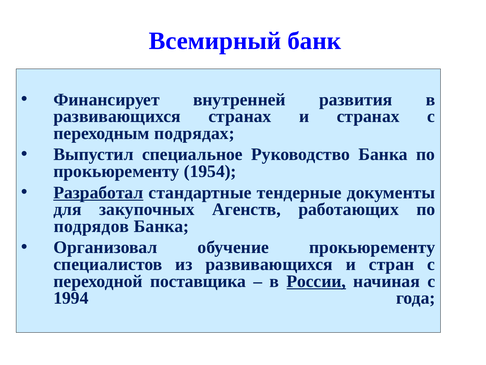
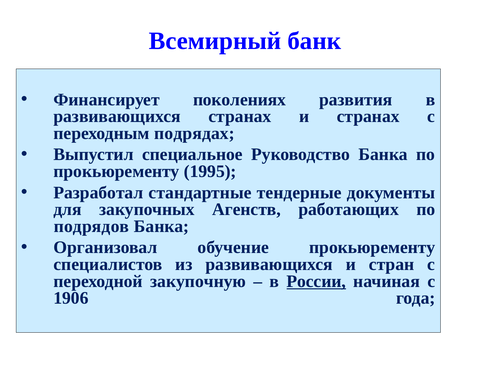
внутренней: внутренней -> поколениях (239, 99)
1954: 1954 -> 1995 (210, 171)
Разработал underline: present -> none (98, 192)
поставщика: поставщика -> закупочную (198, 281)
1994: 1994 -> 1906 (71, 298)
